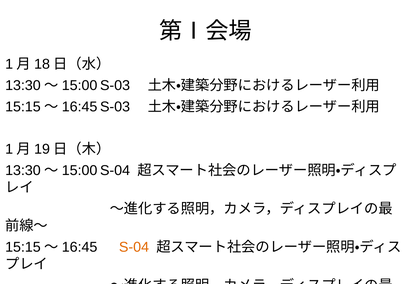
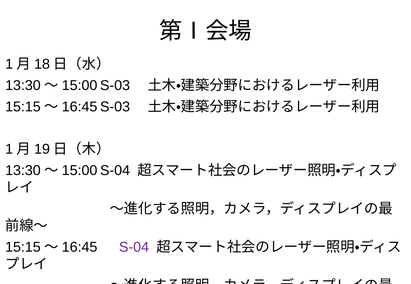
S-04 colour: orange -> purple (134, 248)
